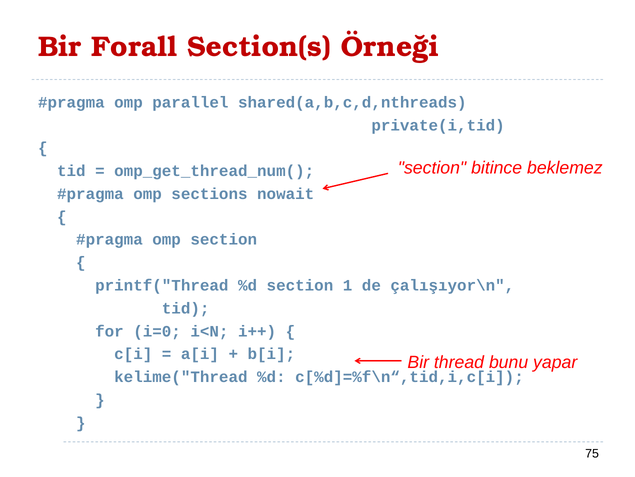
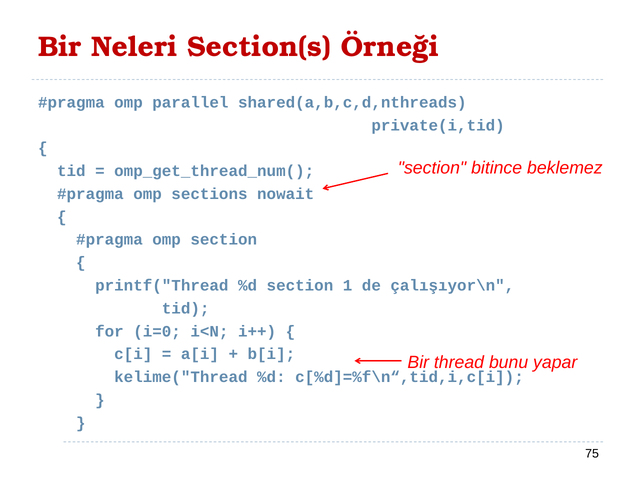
Forall: Forall -> Neleri (134, 47)
